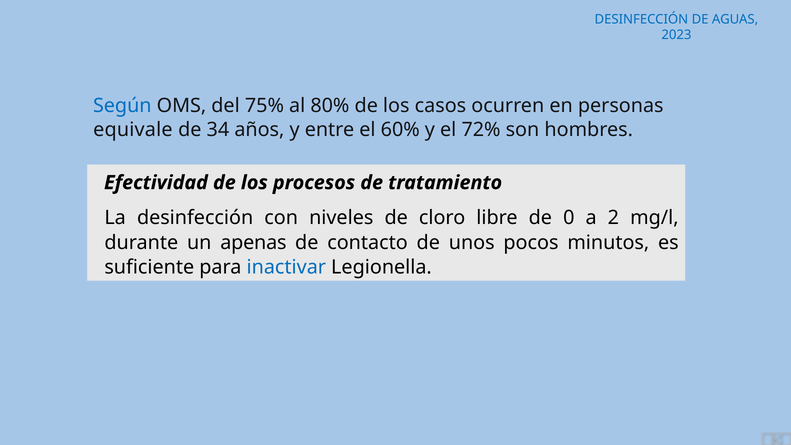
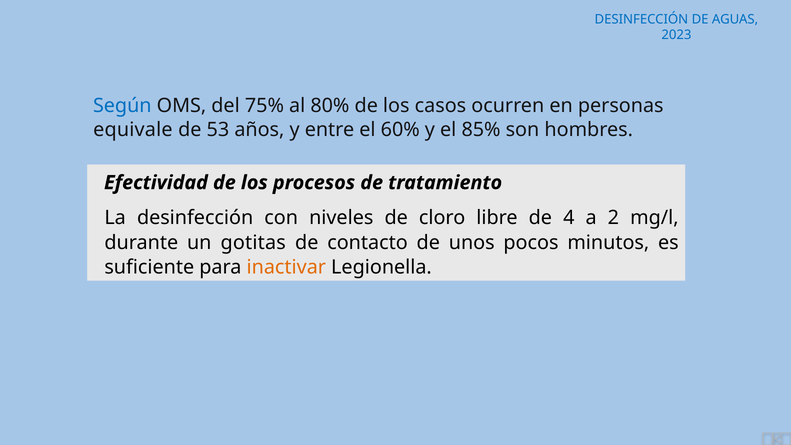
34: 34 -> 53 (218, 130)
72%: 72% -> 85% (481, 130)
0: 0 -> 4 (569, 218)
apenas: apenas -> gotitas (253, 243)
inactivar colour: blue -> orange (286, 267)
